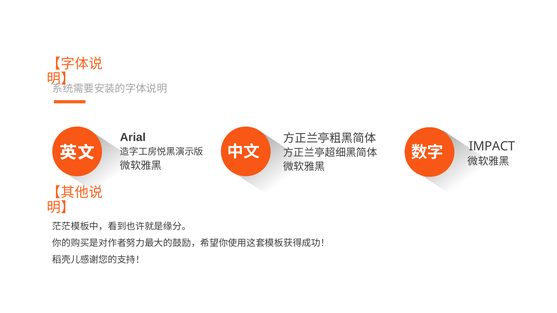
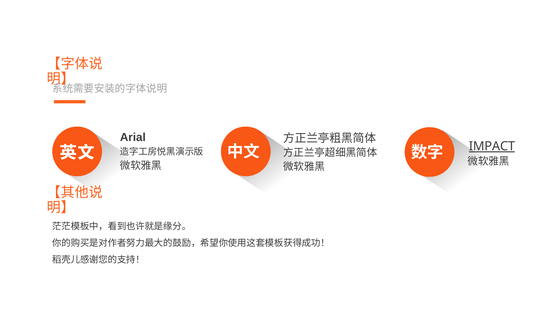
IMPACT underline: none -> present (492, 147)
